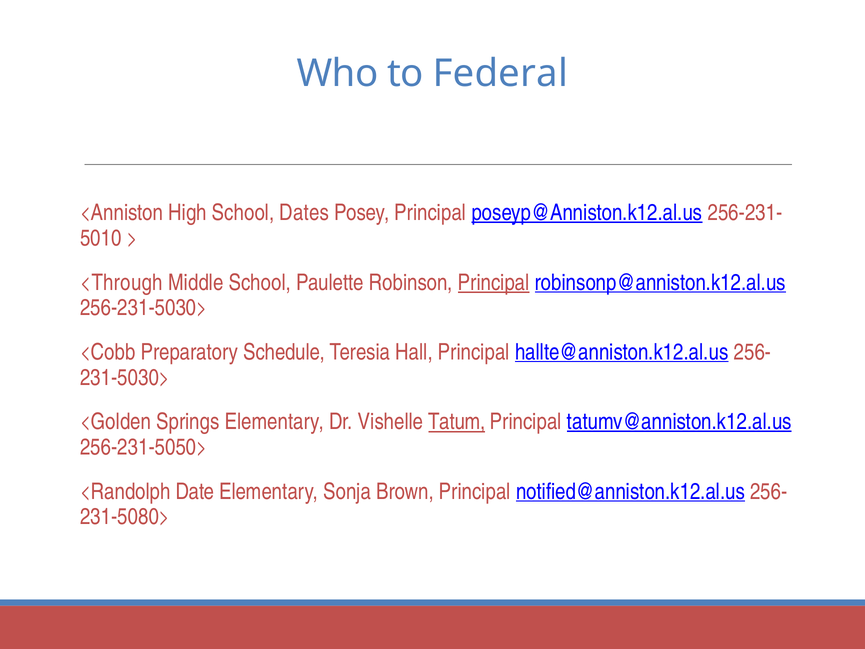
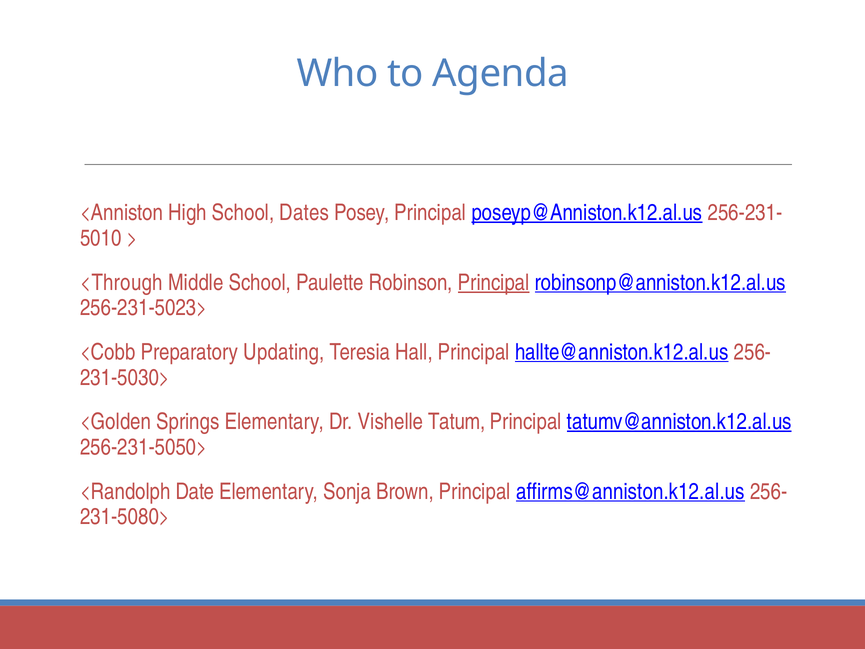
Federal: Federal -> Agenda (501, 74)
256-231-5030>: 256-231-5030> -> 256-231-5023> (144, 308)
Schedule: Schedule -> Updating (284, 352)
Tatum underline: present -> none (457, 422)
notified@anniston.k12.al.us: notified@anniston.k12.al.us -> affirms@anniston.k12.al.us (630, 491)
